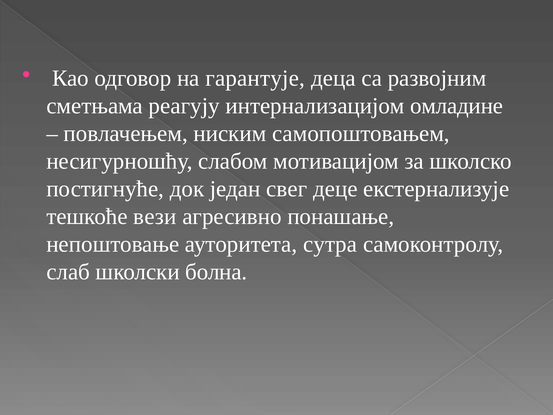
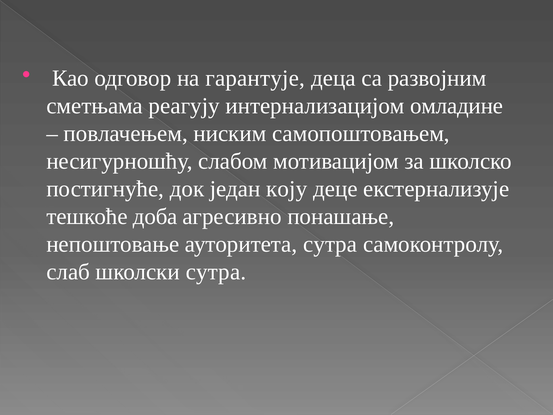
свег: свег -> коју (287, 189)
вези: вези -> доба (155, 216)
школски болна: болна -> сутра (216, 272)
